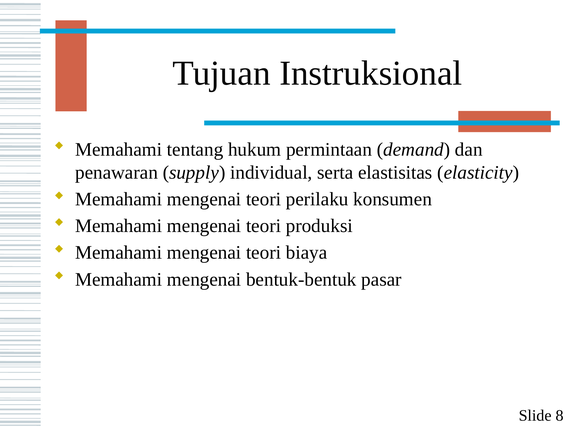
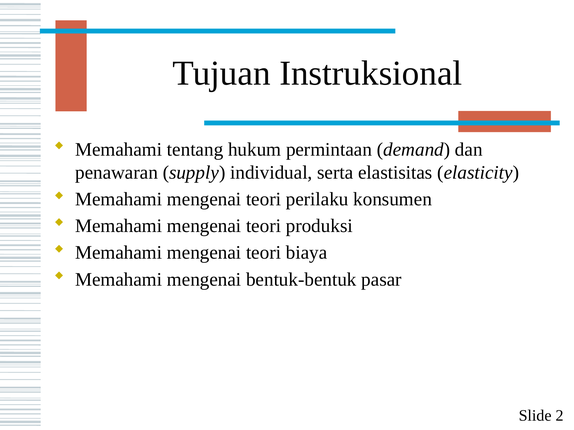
8: 8 -> 2 (560, 416)
